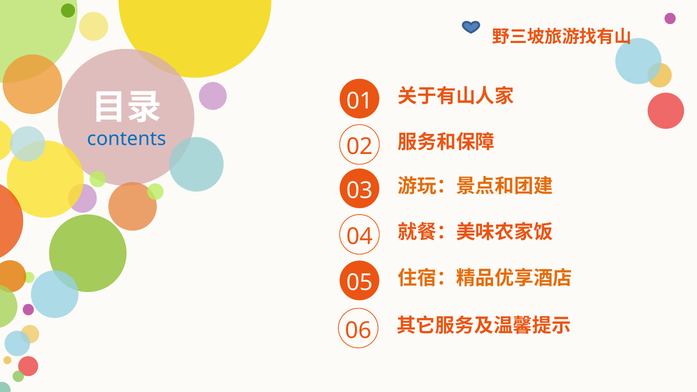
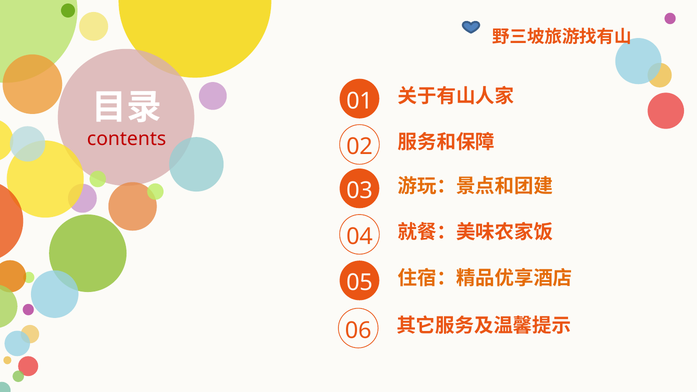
contents colour: blue -> red (127, 139)
